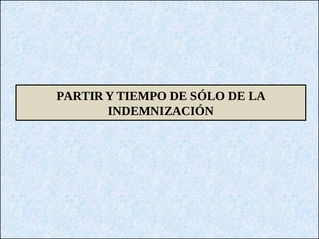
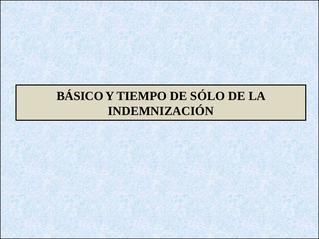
PARTIR: PARTIR -> BÁSICO (80, 96)
